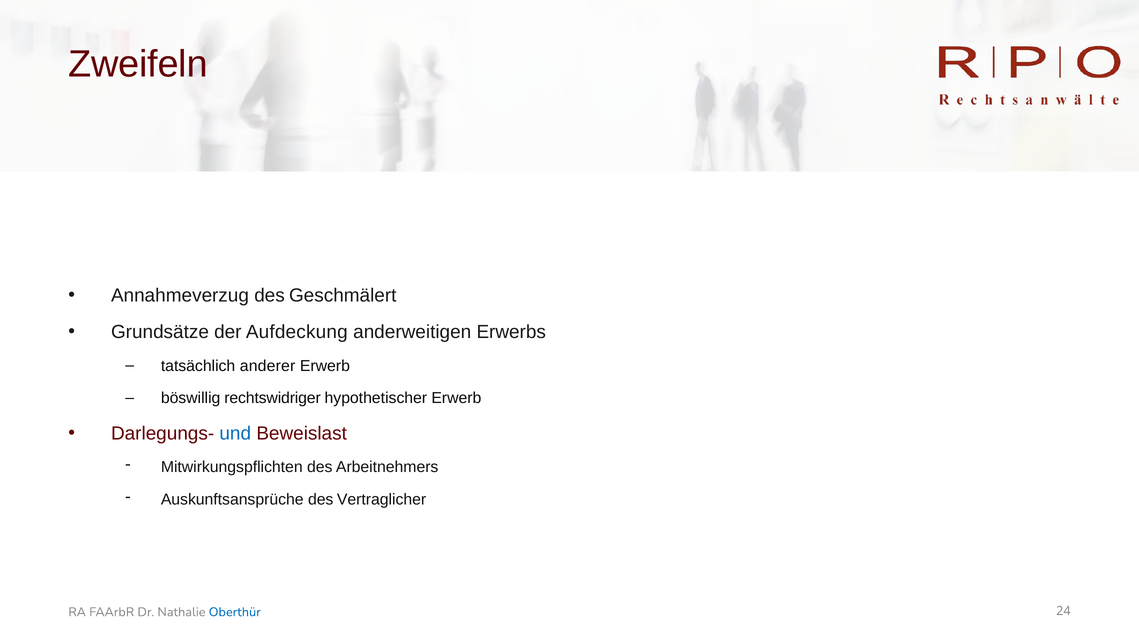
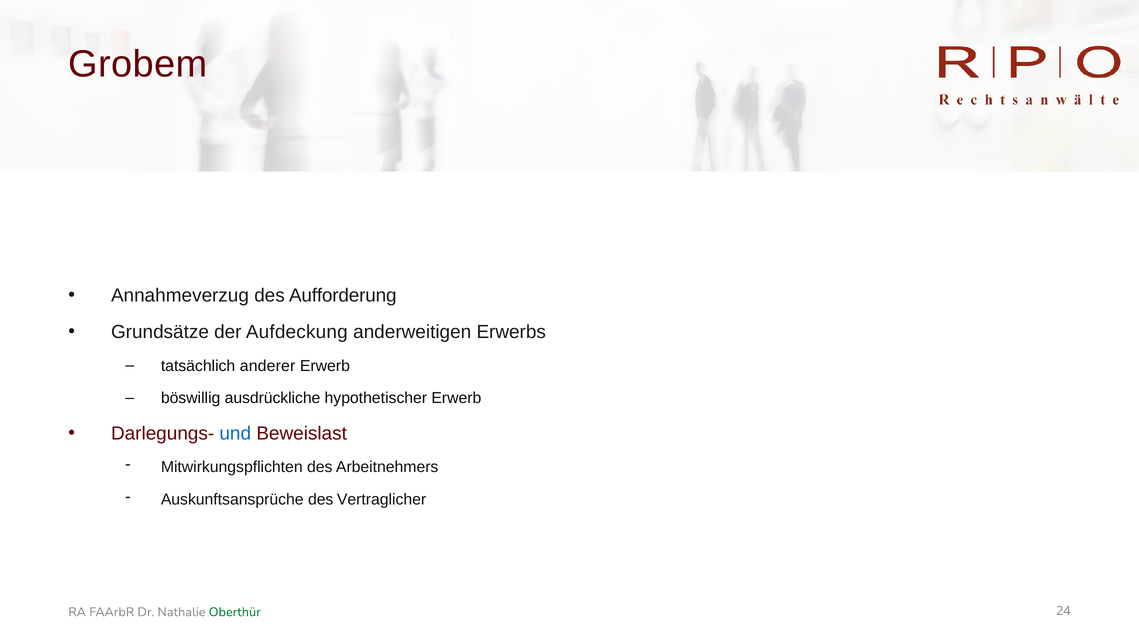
Zweifeln: Zweifeln -> Grobem (138, 64)
Geschmälert: Geschmälert -> Aufforderung (343, 295)
rechtswidriger: rechtswidriger -> ausdrückliche (273, 398)
Oberthür colour: blue -> green (235, 612)
